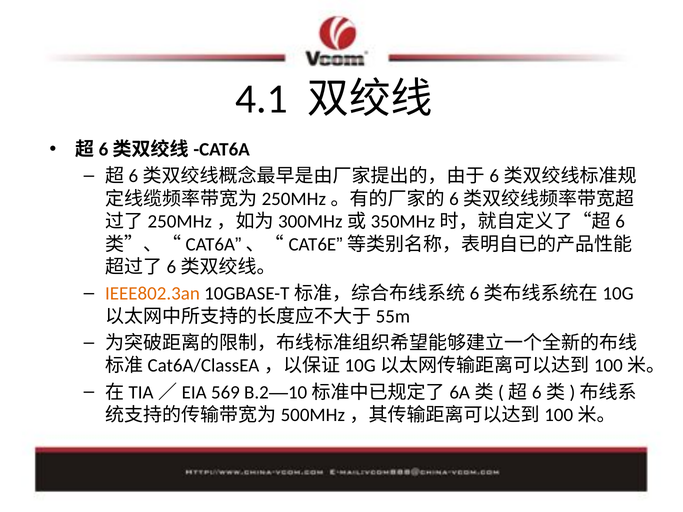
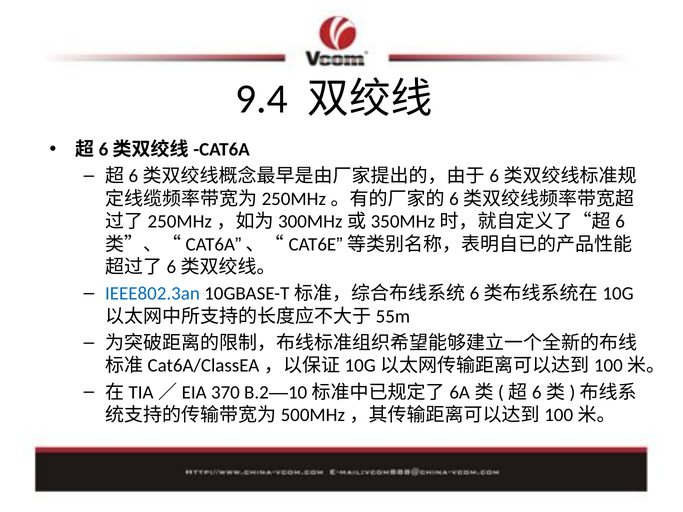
4.1: 4.1 -> 9.4 (262, 99)
IEEE802.3an colour: orange -> blue (152, 294)
569: 569 -> 370 (225, 392)
